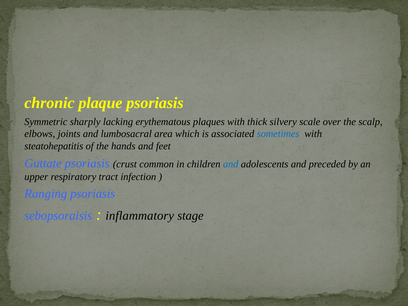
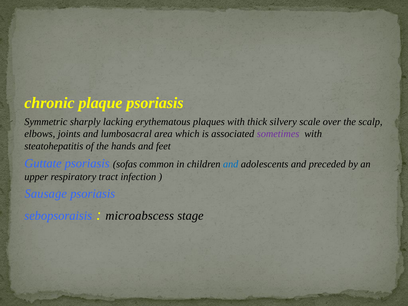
sometimes colour: blue -> purple (278, 134)
crust: crust -> sofas (125, 164)
Ranging: Ranging -> Sausage (46, 194)
inflammatory: inflammatory -> microabscess (140, 216)
